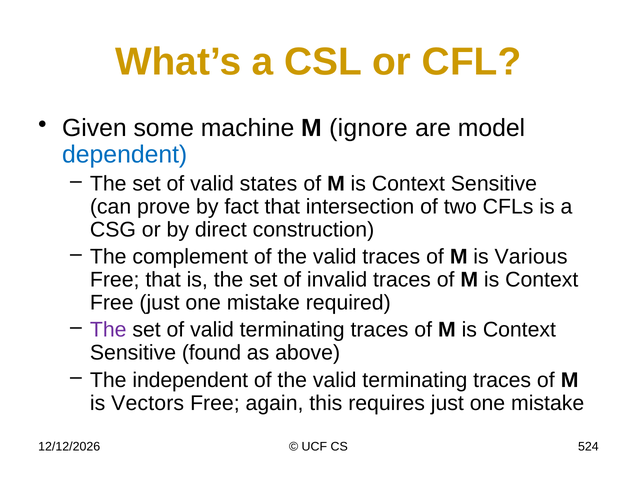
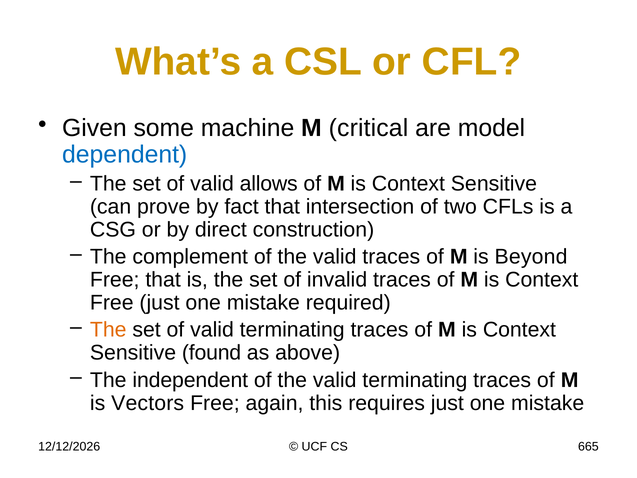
ignore: ignore -> critical (368, 128)
states: states -> allows (269, 184)
Various: Various -> Beyond (531, 257)
The colour: purple -> orange (108, 330)
524: 524 -> 665 (588, 447)
